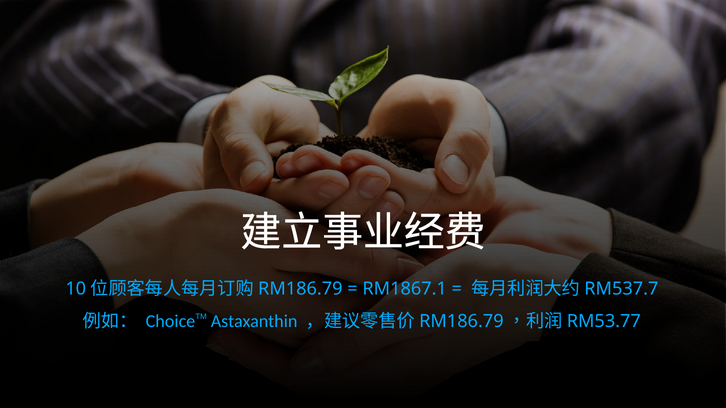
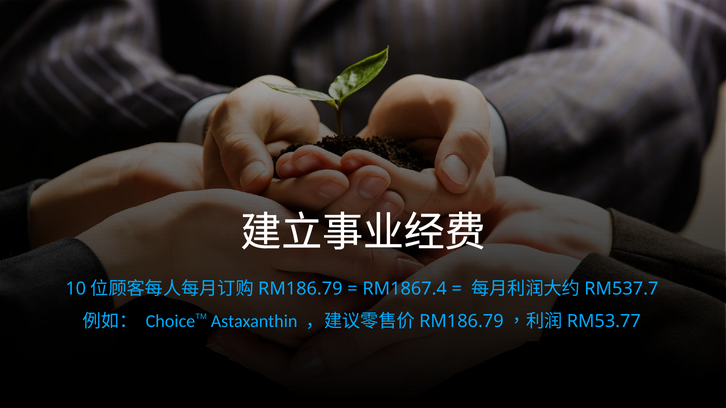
RM1867.1: RM1867.1 -> RM1867.4 (405, 289)
